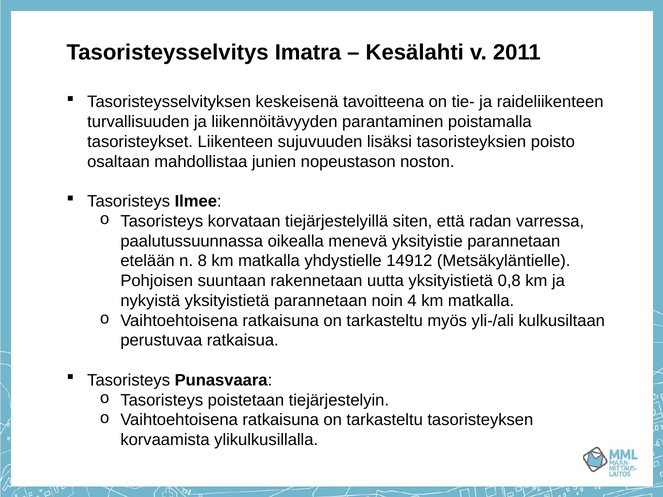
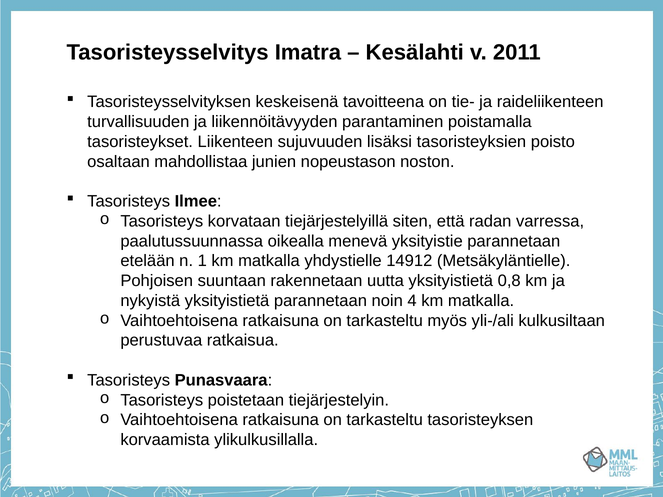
8: 8 -> 1 (202, 261)
